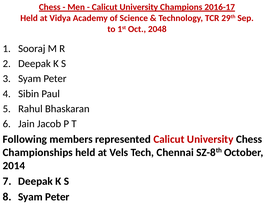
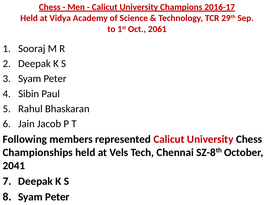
2048: 2048 -> 2061 (157, 29)
2014: 2014 -> 2041 (14, 166)
